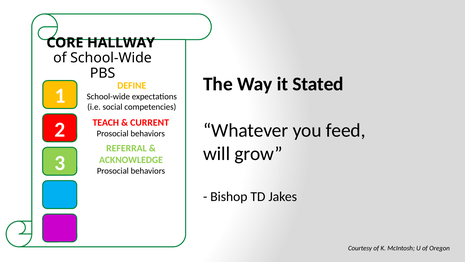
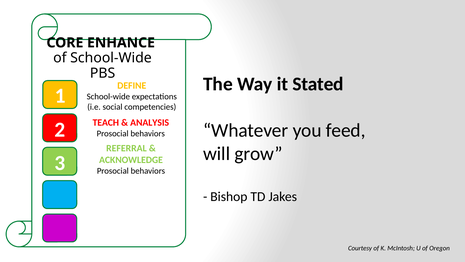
HALLWAY: HALLWAY -> ENHANCE (121, 43)
CURRENT: CURRENT -> ANALYSIS (150, 122)
